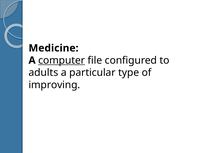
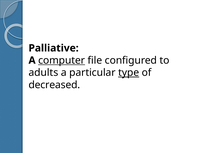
Medicine: Medicine -> Palliative (54, 48)
type underline: none -> present (129, 73)
improving: improving -> decreased (54, 85)
